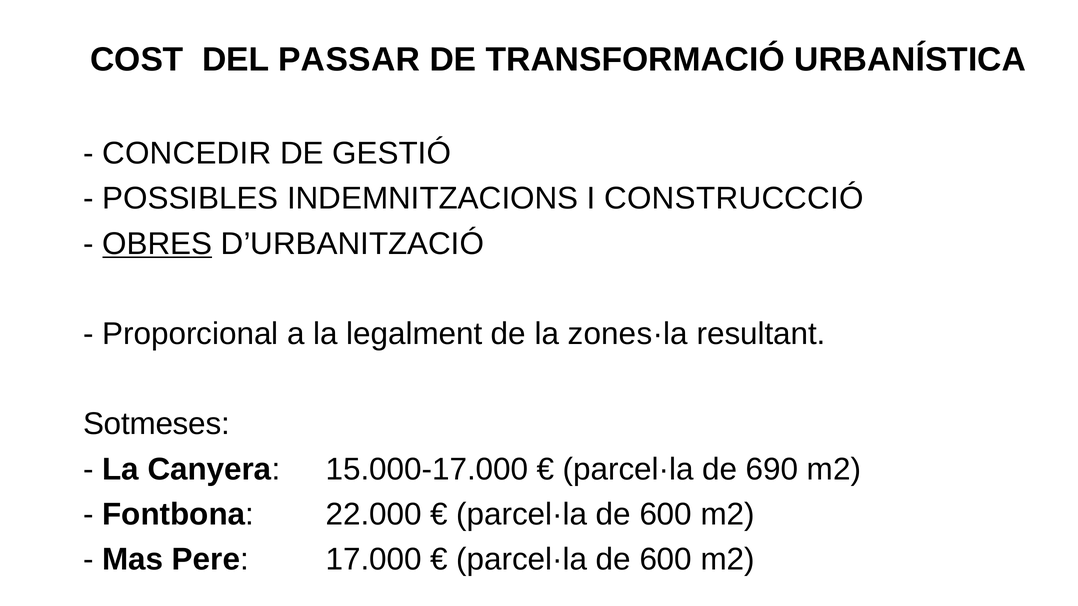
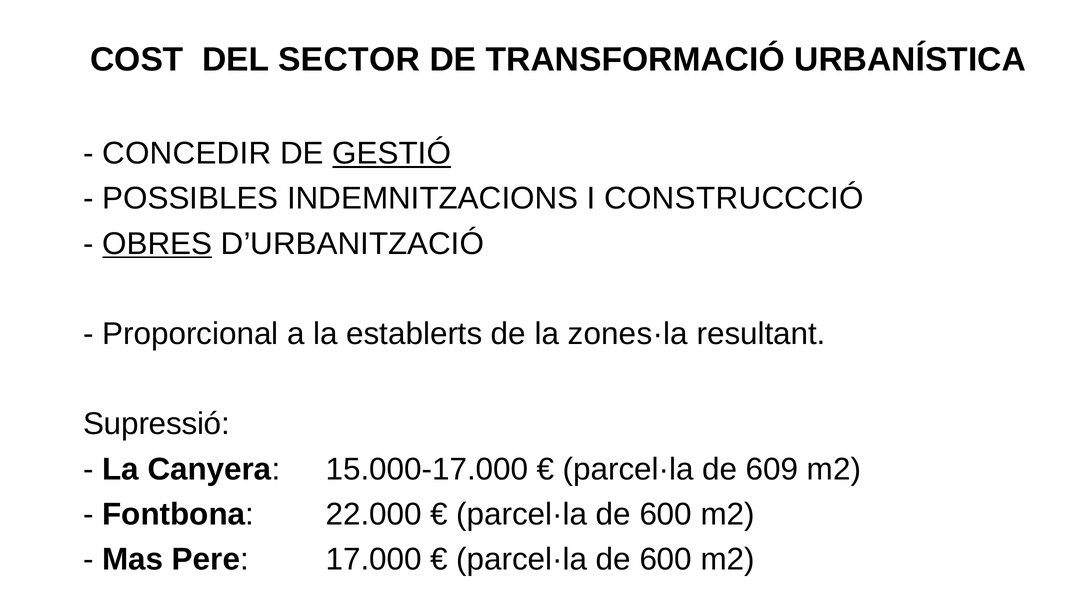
PASSAR: PASSAR -> SECTOR (349, 60)
GESTIÓ underline: none -> present (392, 154)
legalment: legalment -> establerts (414, 334)
Sotmeses: Sotmeses -> Supressió (157, 424)
690: 690 -> 609 (772, 469)
